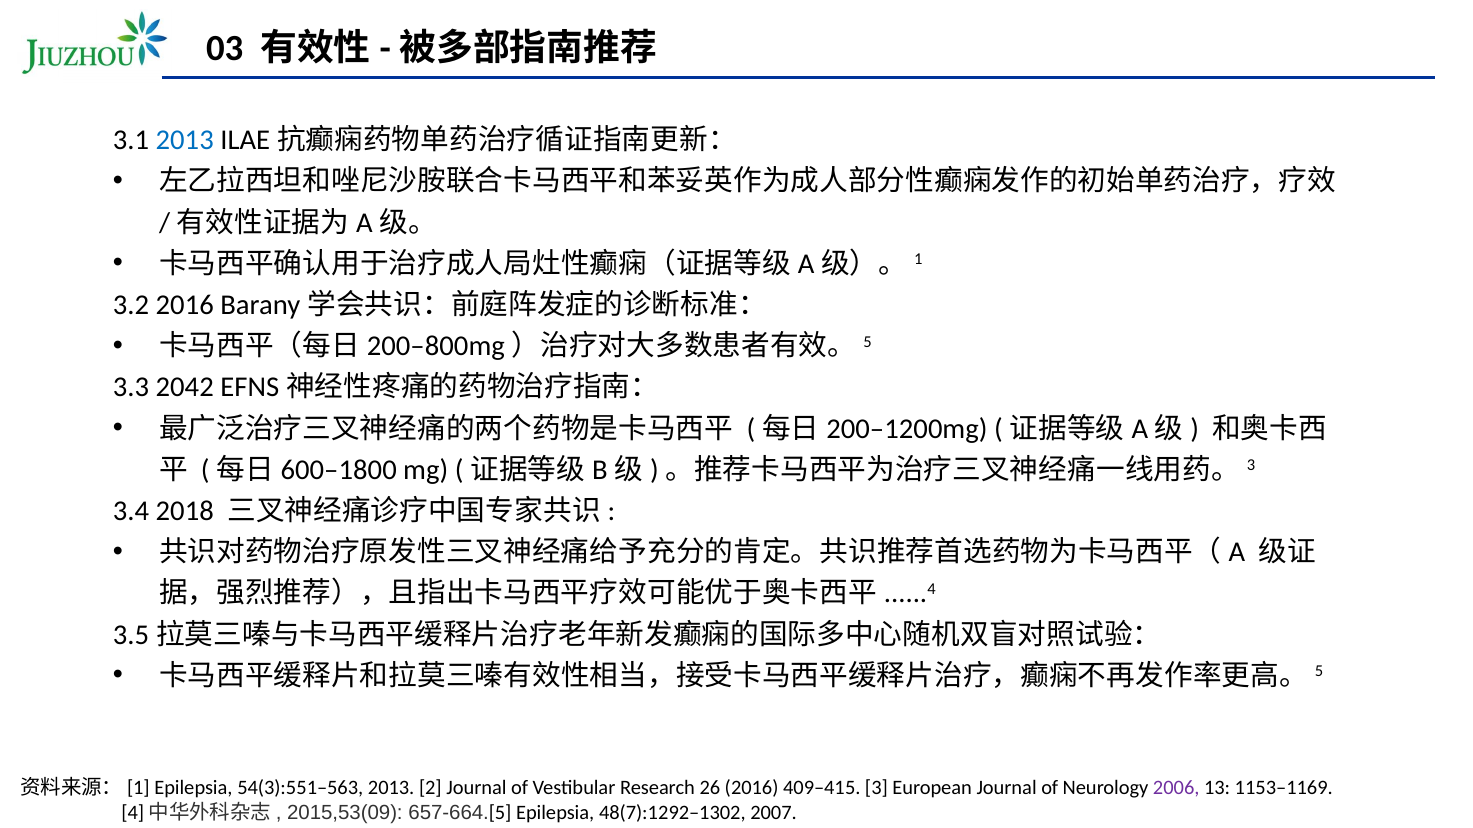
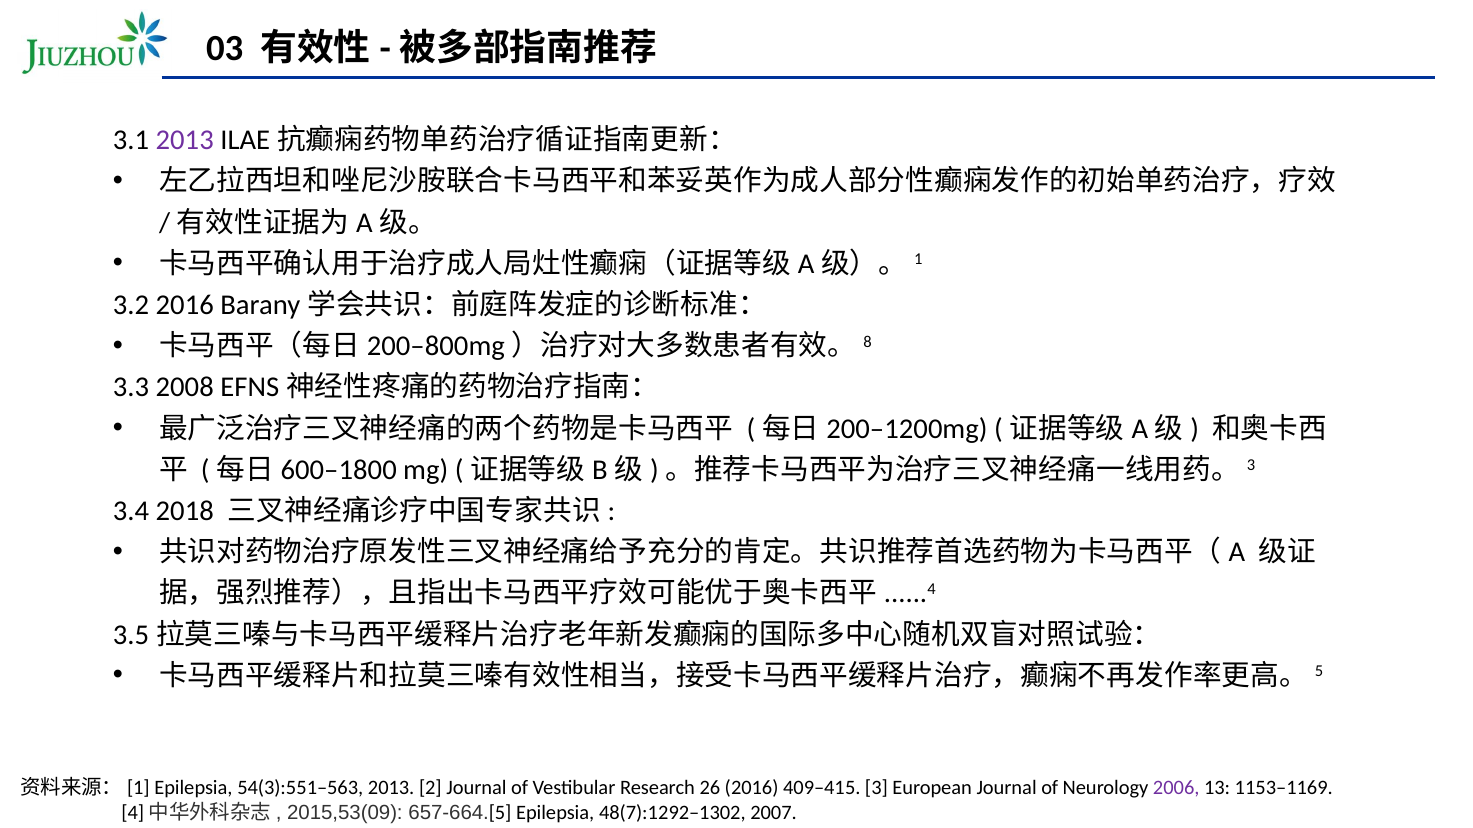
2013 colour: blue -> purple (185, 140)
5: 5 -> 8 (867, 342)
2042: 2042 -> 2008 (185, 388)
